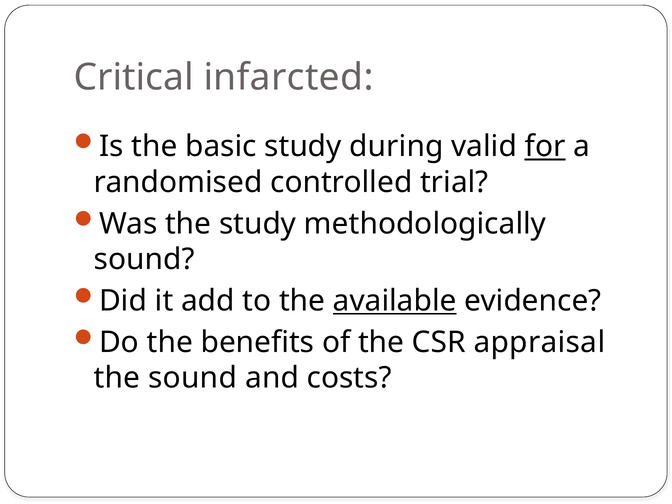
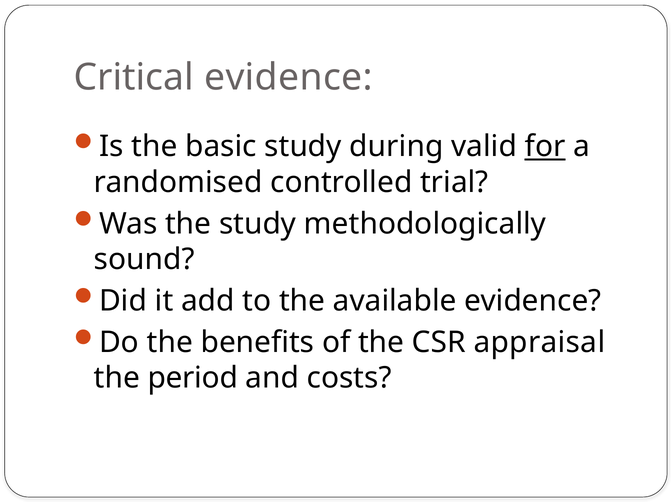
Critical infarcted: infarcted -> evidence (289, 78)
available underline: present -> none (395, 301)
the sound: sound -> period (193, 378)
